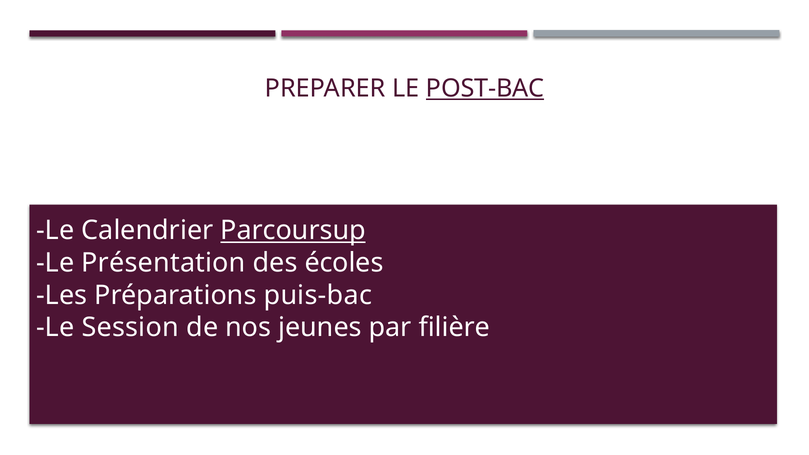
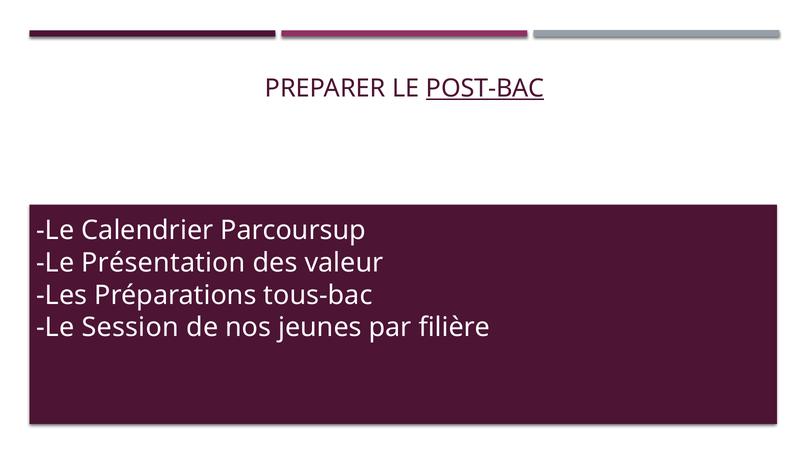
Parcoursup underline: present -> none (293, 231)
écoles: écoles -> valeur (344, 263)
puis-bac: puis-bac -> tous-bac (318, 295)
